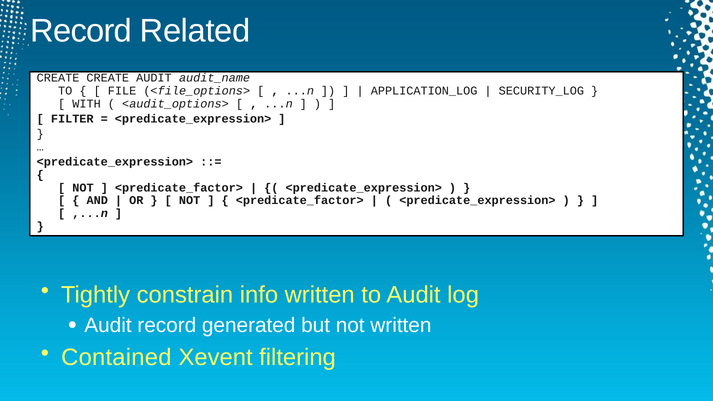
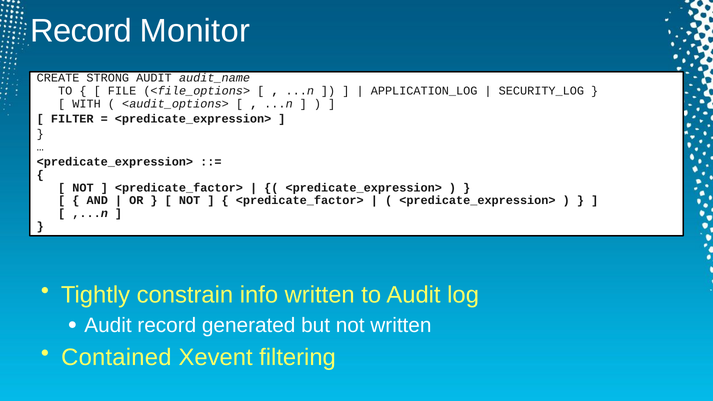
Related: Related -> Monitor (195, 31)
CREATE CREATE: CREATE -> STRONG (108, 78)
